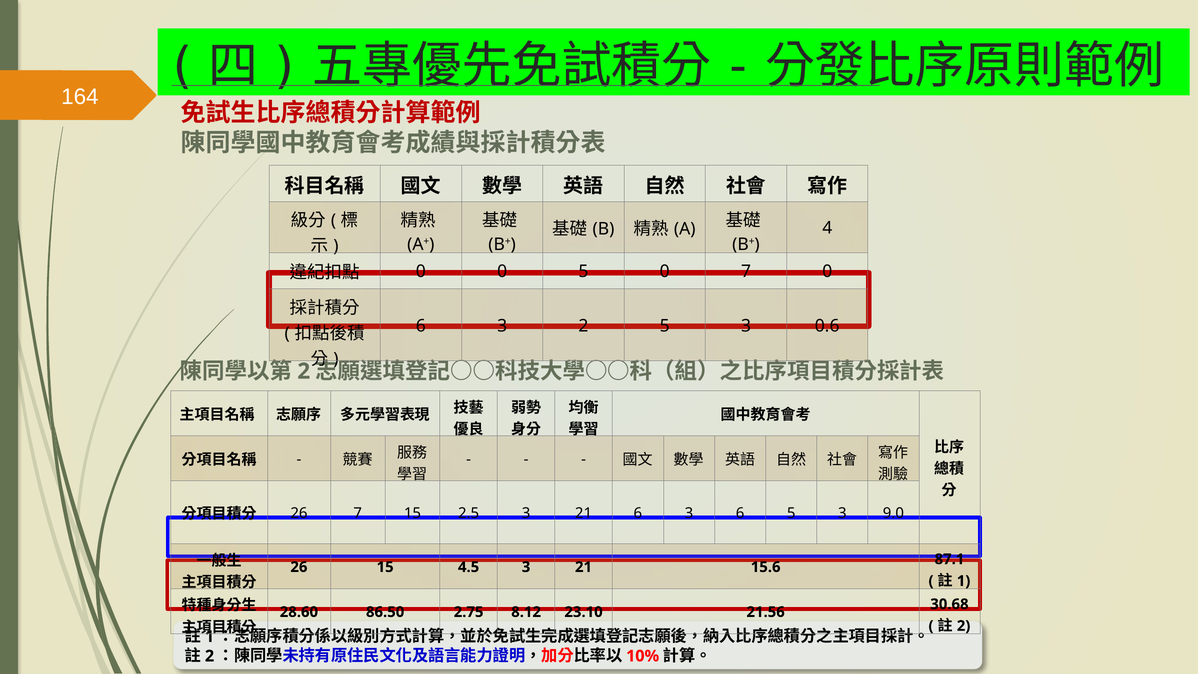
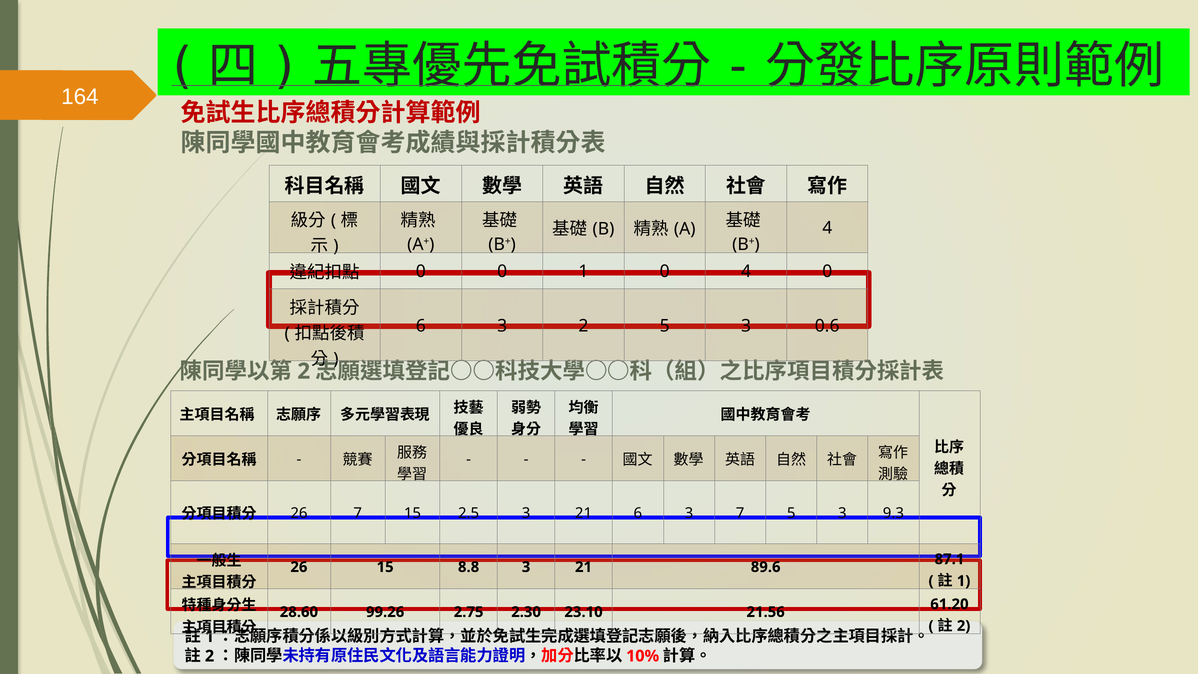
0 5: 5 -> 1 (583, 272)
0 7: 7 -> 4 (746, 272)
3 6: 6 -> 7 (740, 513)
9.0: 9.0 -> 9.3 (893, 513)
4.5: 4.5 -> 8.8 (469, 567)
15.6: 15.6 -> 89.6 (766, 567)
30.68: 30.68 -> 61.20 (949, 604)
86.50: 86.50 -> 99.26 (385, 612)
8.12: 8.12 -> 2.30 (526, 612)
